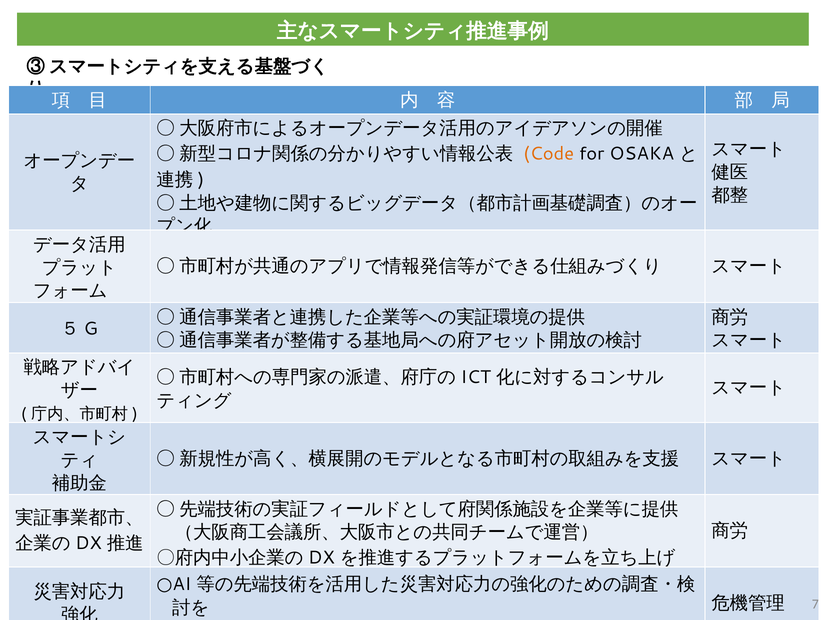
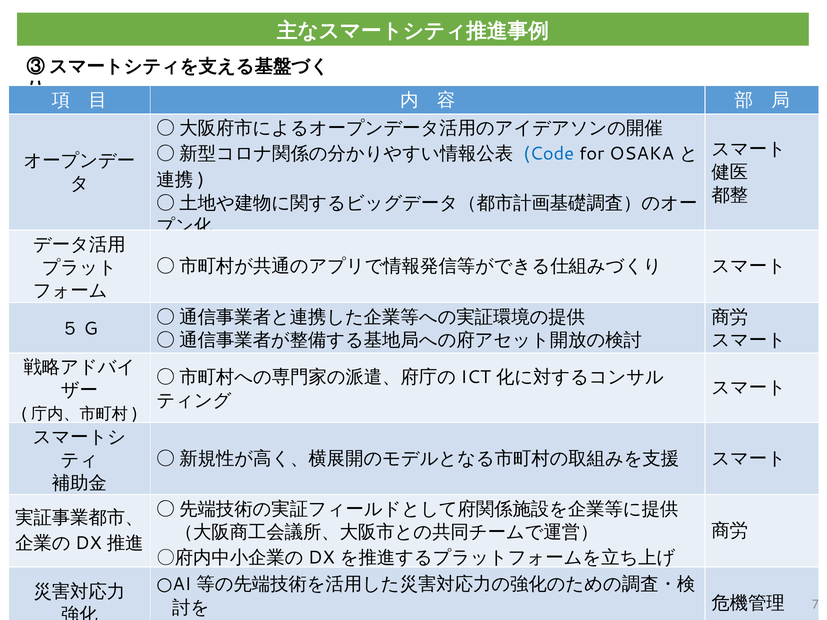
Code colour: orange -> blue (549, 154)
